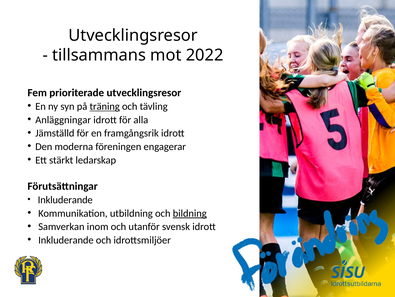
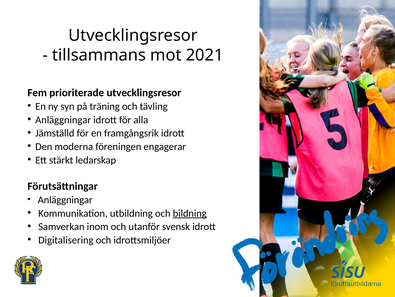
2022: 2022 -> 2021 (205, 55)
träning underline: present -> none (105, 106)
Inkluderande: Inkluderande -> Anläggningar (65, 199)
Inkluderande: Inkluderande -> Digitalisering (66, 240)
